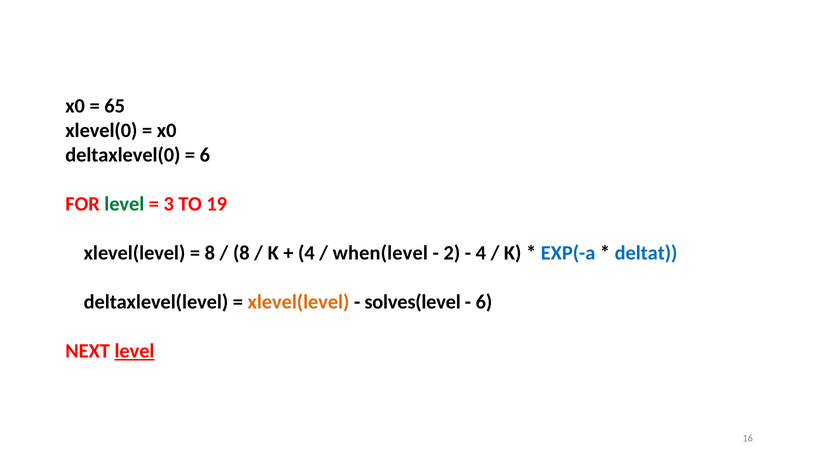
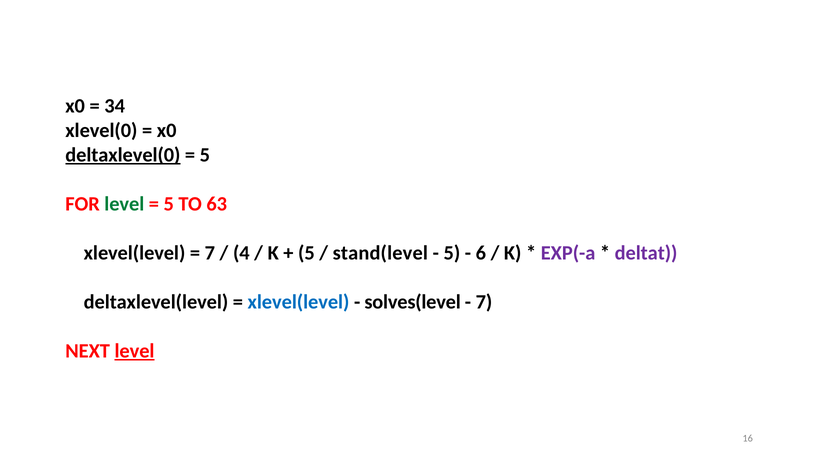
65: 65 -> 34 (115, 106)
deltaxlevel(0 underline: none -> present (123, 155)
6: 6 -> 5 (205, 155)
3: 3 -> 5 (169, 204)
19: 19 -> 63 (217, 204)
8: 8 -> 7 (210, 253)
8: 8 -> 4 (241, 253)
4: 4 -> 5 (306, 253)
when(level: when(level -> stand(level (380, 253)
2: 2 -> 5 (452, 253)
4: 4 -> 6 (481, 253)
EXP(-a colour: blue -> purple (568, 253)
deltat colour: blue -> purple (646, 253)
xlevel(level colour: orange -> blue (298, 302)
6: 6 -> 7 (484, 302)
